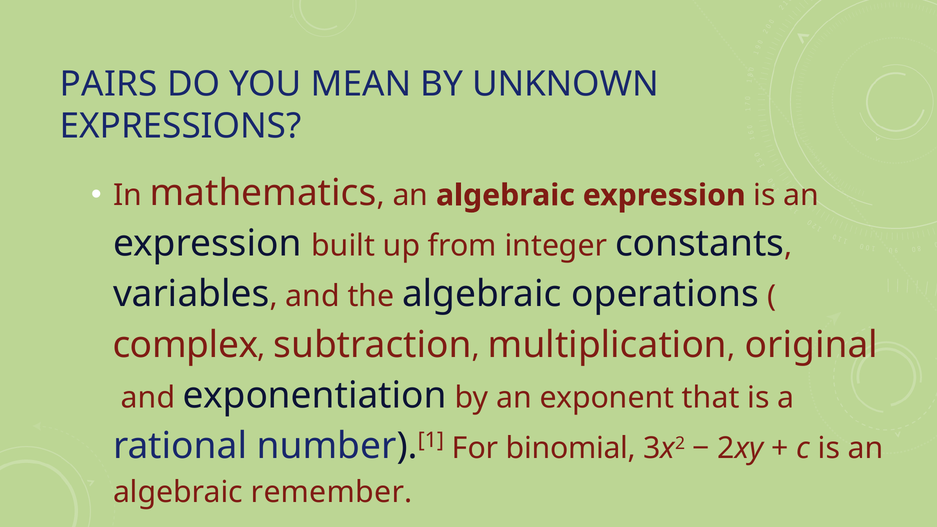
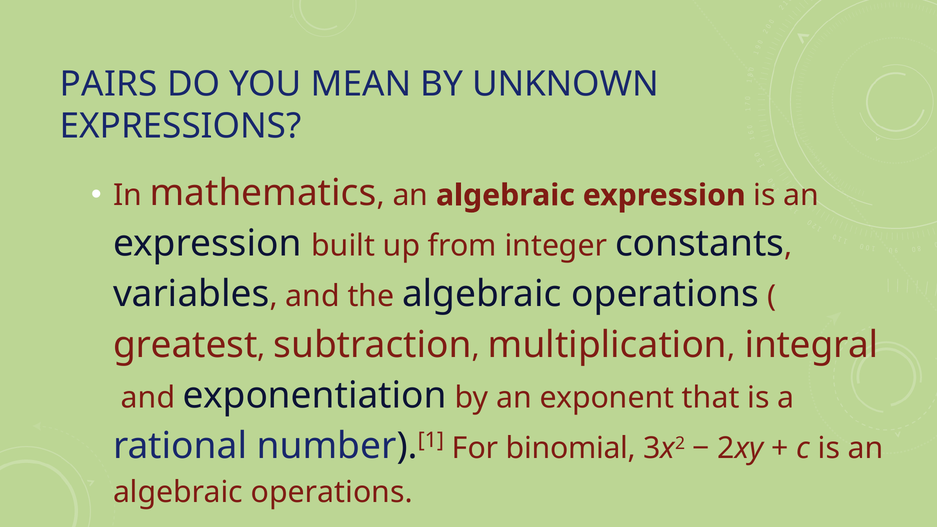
complex: complex -> greatest (185, 345)
original: original -> integral (812, 345)
remember: remember -> operations (332, 492)
